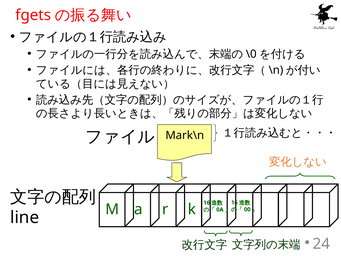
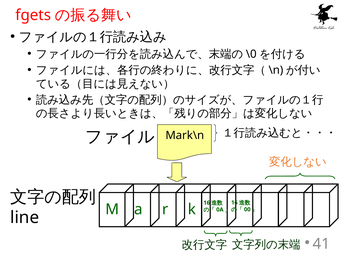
24: 24 -> 41 (321, 244)
